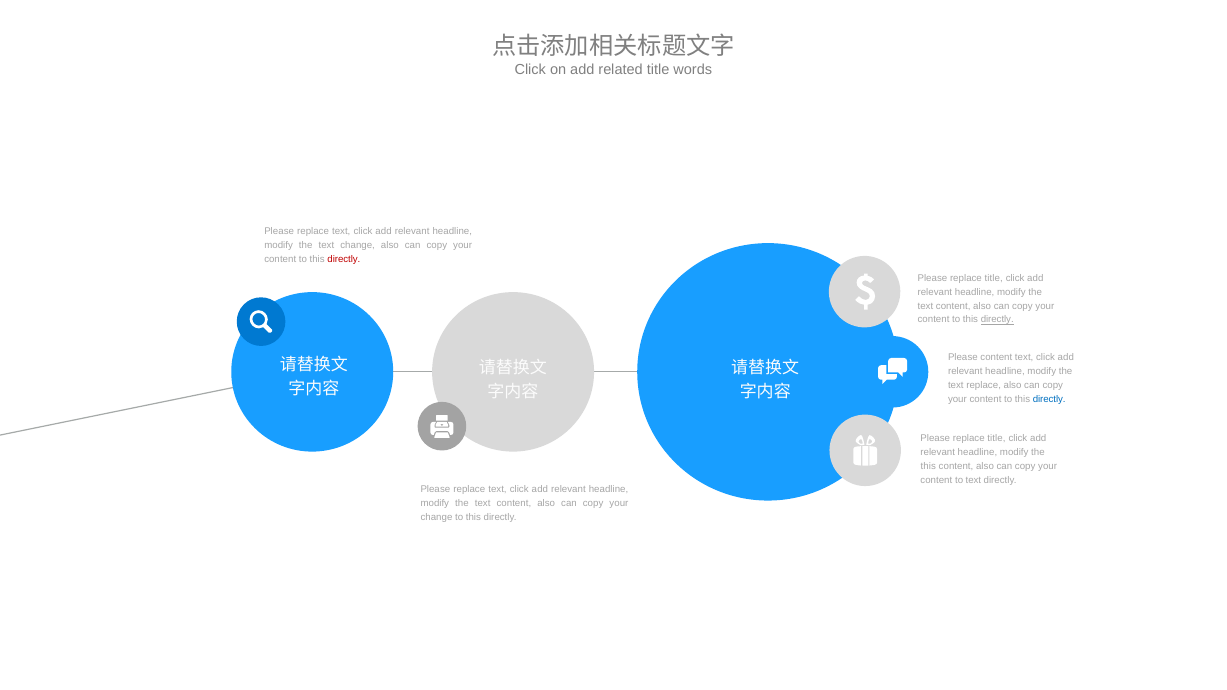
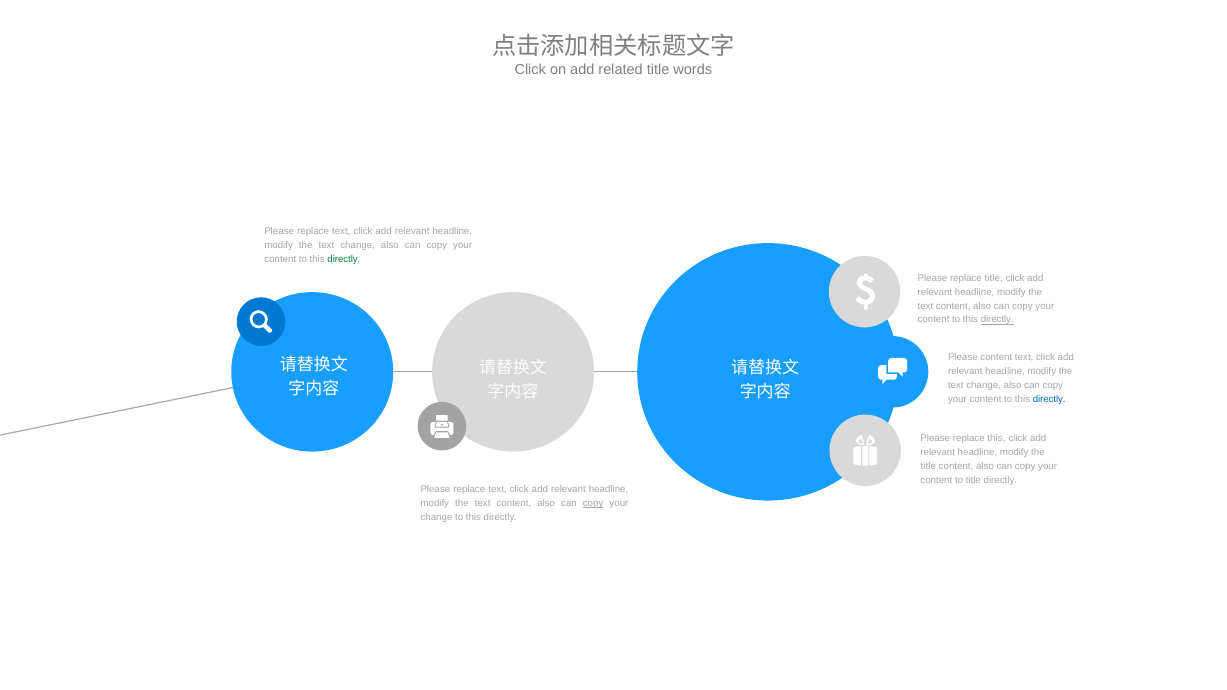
directly colour: red -> green (344, 259)
replace: replace -> change (984, 386)
title: title -> this (997, 438)
this: this -> title (928, 466)
to text: text -> title (973, 480)
copy underline: none -> present (593, 503)
